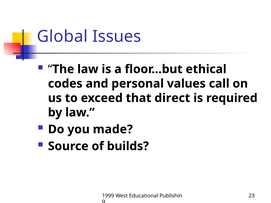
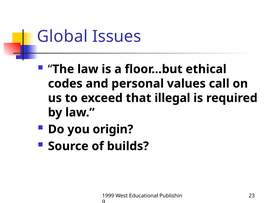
direct: direct -> illegal (172, 98)
made: made -> origin (113, 129)
